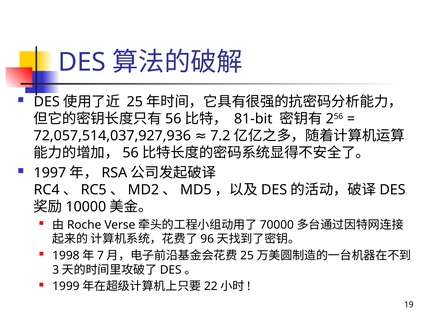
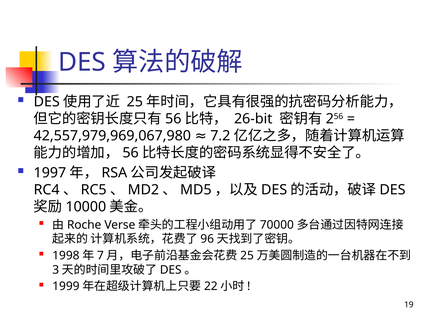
81-bit: 81-bit -> 26-bit (253, 119)
72,057,514,037,927,936: 72,057,514,037,927,936 -> 42,557,979,969,067,980 (112, 136)
